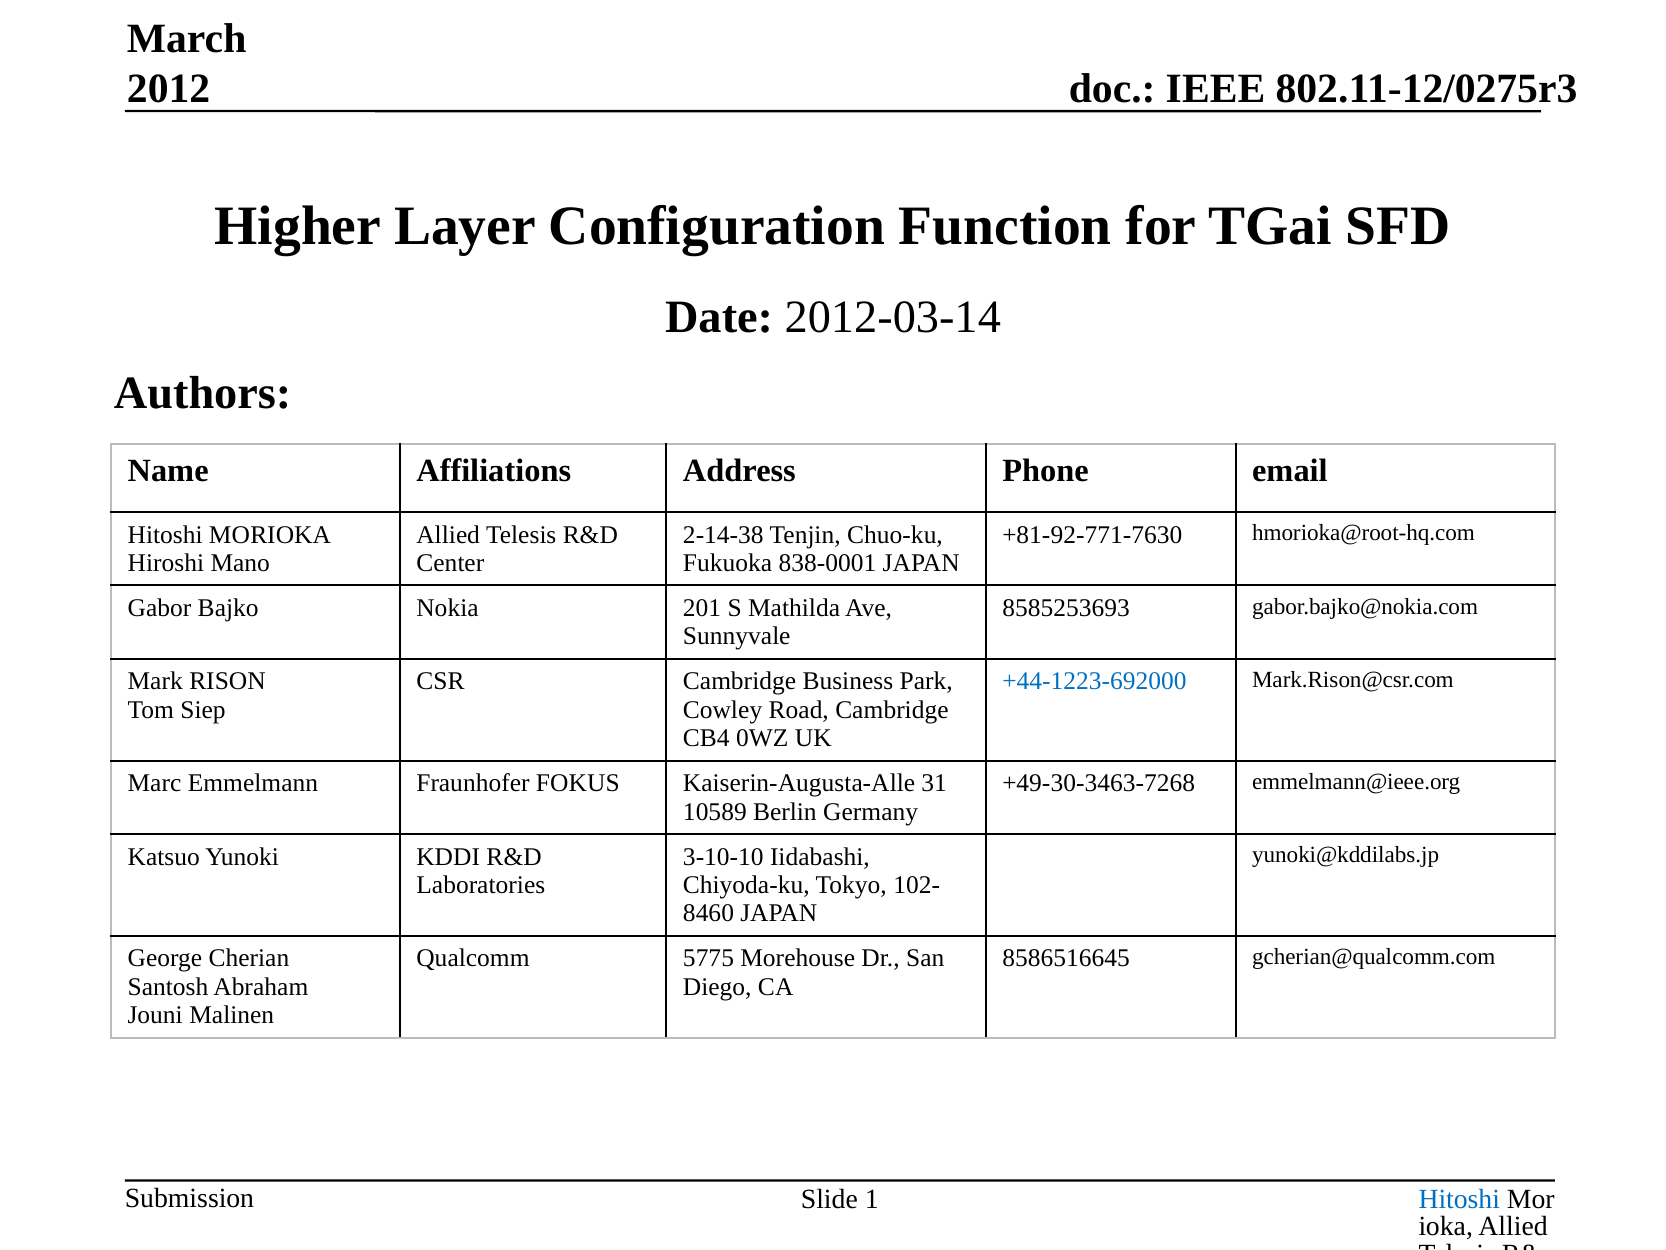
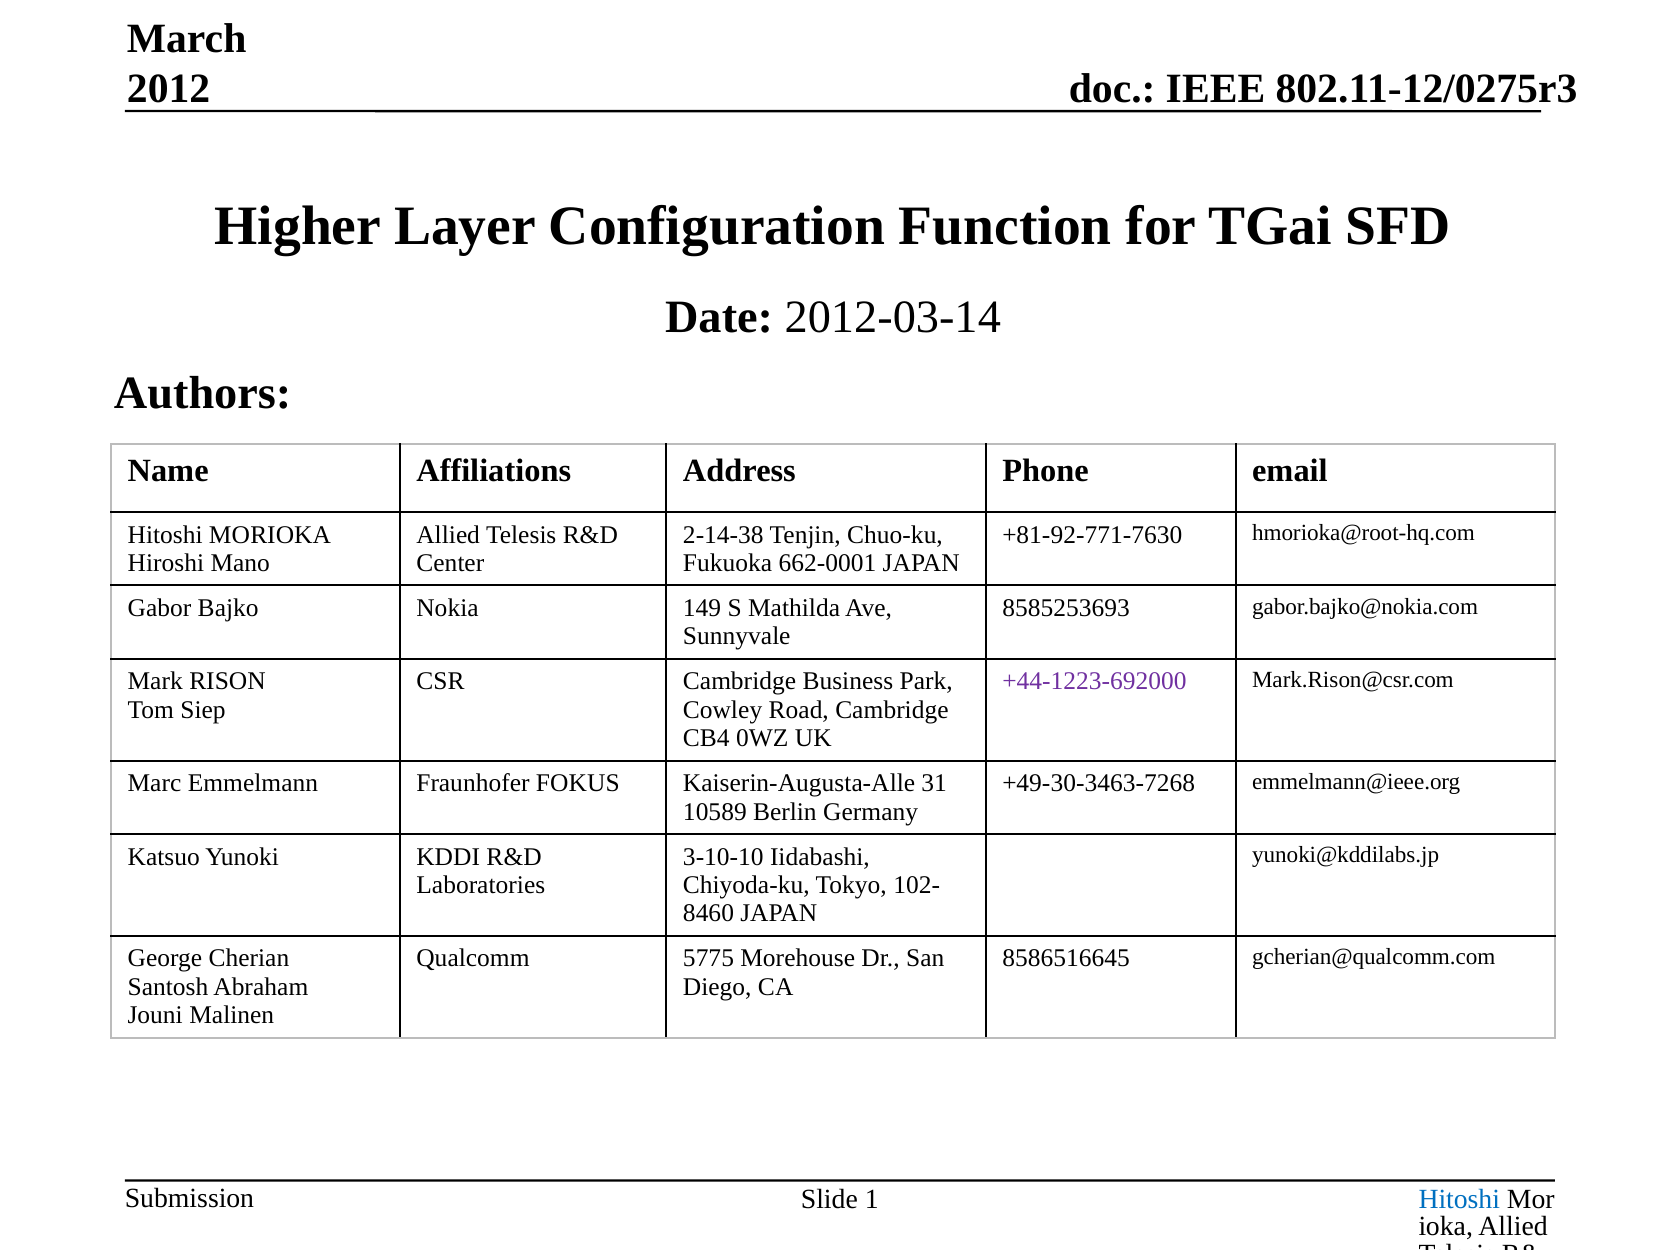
838-0001: 838-0001 -> 662-0001 (827, 563)
201: 201 -> 149 (702, 608)
+44-1223-692000 colour: blue -> purple (1094, 681)
